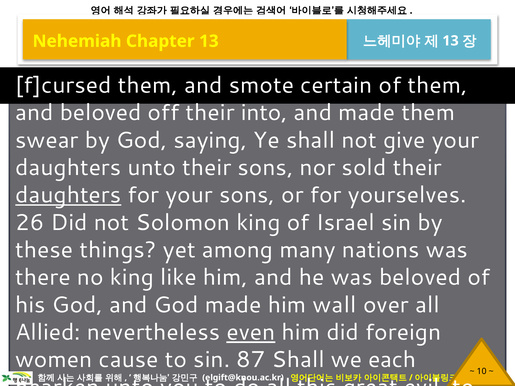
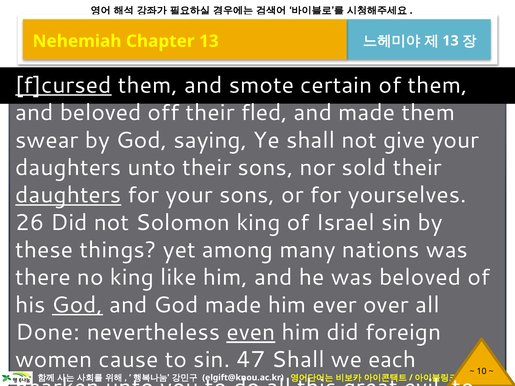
f]cursed underline: none -> present (63, 85)
into: into -> fled (264, 113)
God underline: none -> present (77, 305)
wall: wall -> ever (335, 305)
Allied: Allied -> Done (48, 333)
87: 87 -> 47 (251, 360)
